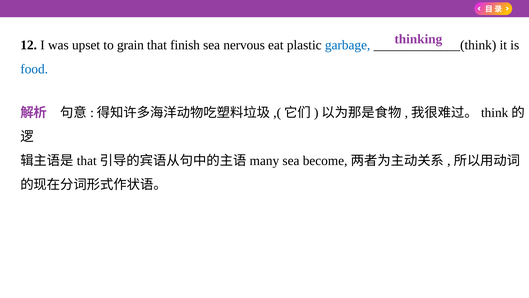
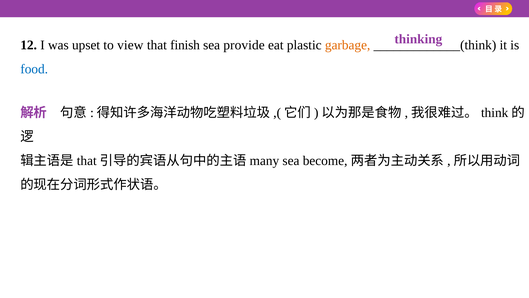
grain: grain -> view (130, 45)
nervous: nervous -> provide (244, 45)
garbage colour: blue -> orange (348, 45)
